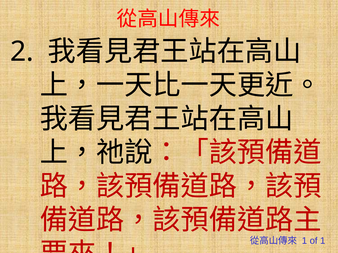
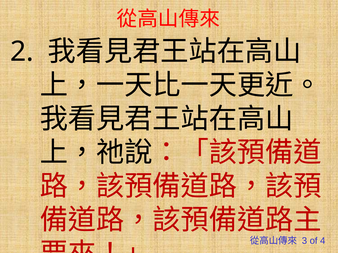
1: 1 -> 3 (304, 241)
of 1: 1 -> 4 (323, 241)
